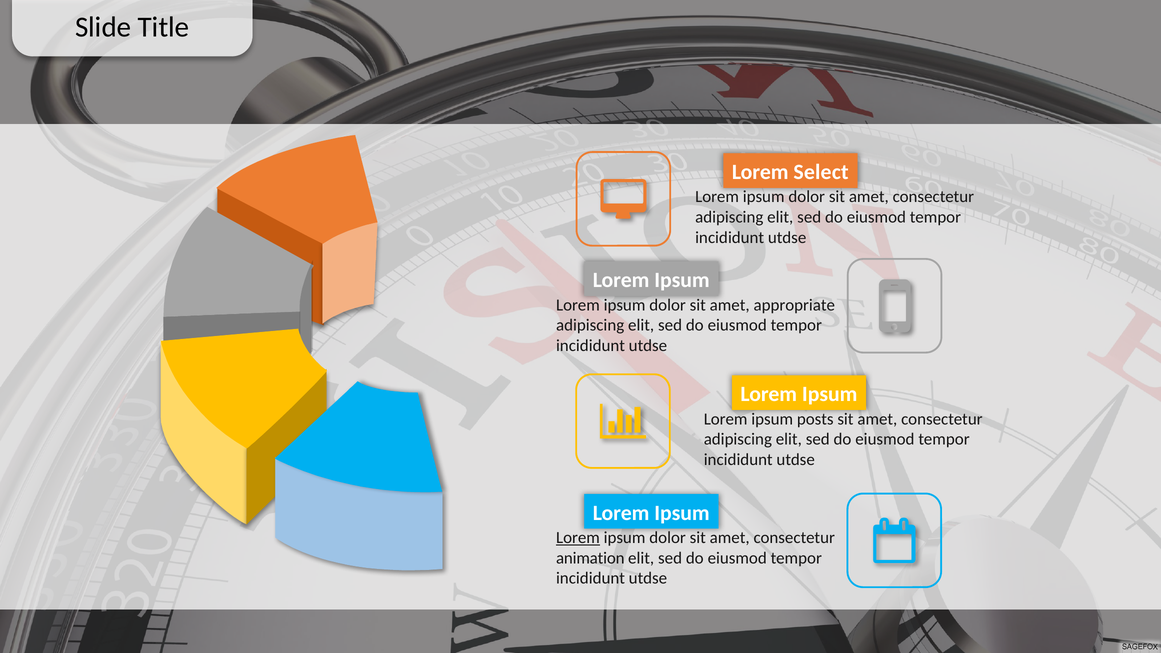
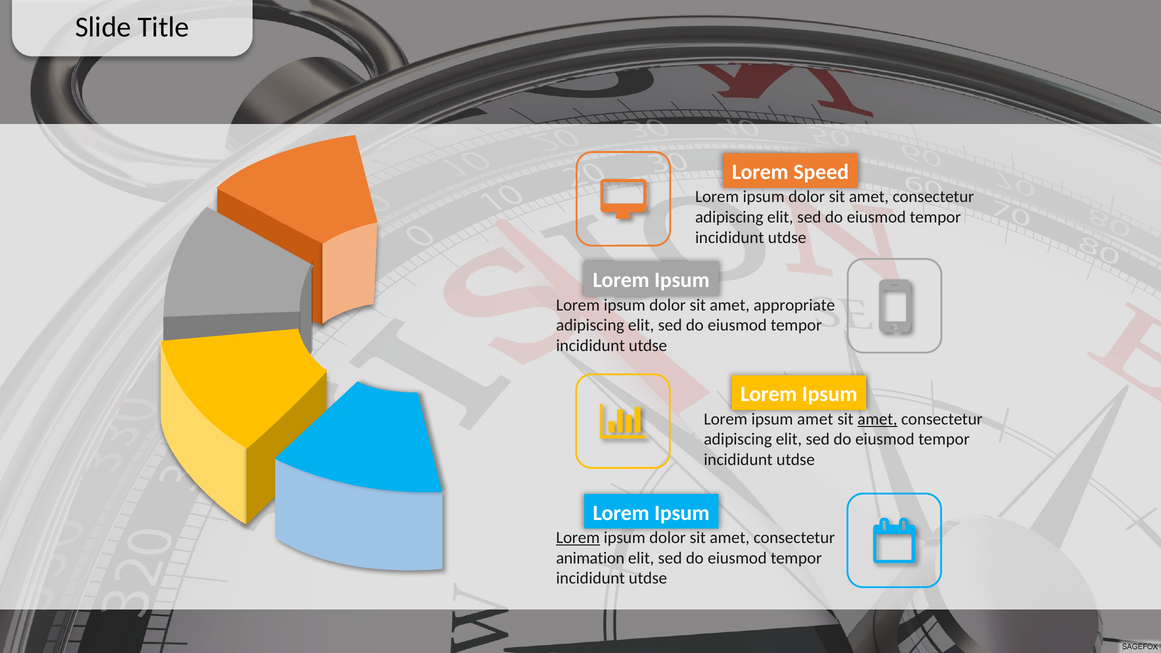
Select: Select -> Speed (821, 172)
ipsum posts: posts -> amet (815, 419)
amet underline: none -> present (877, 419)
